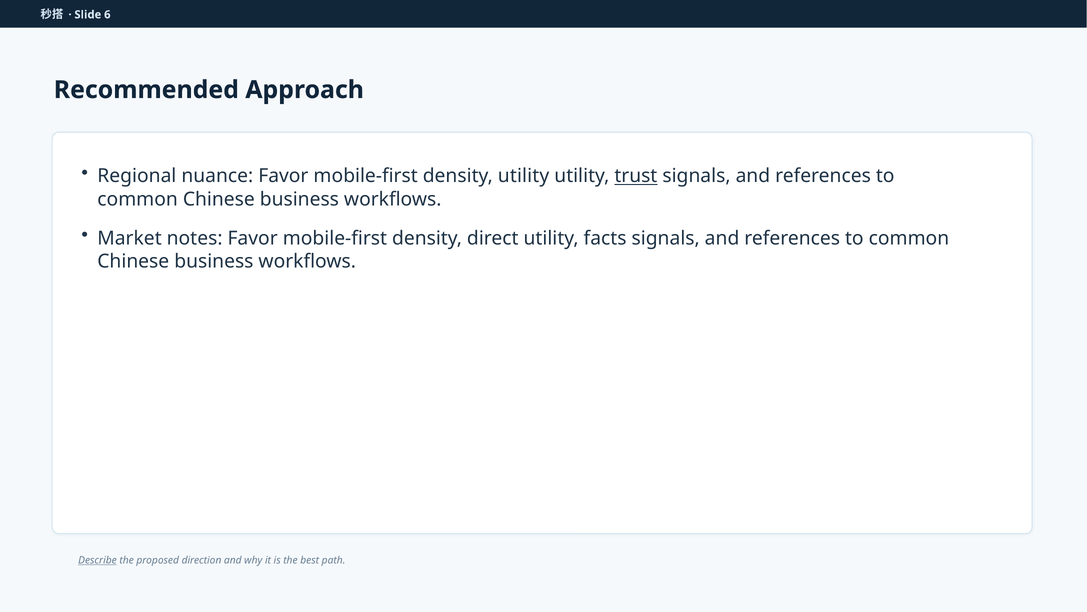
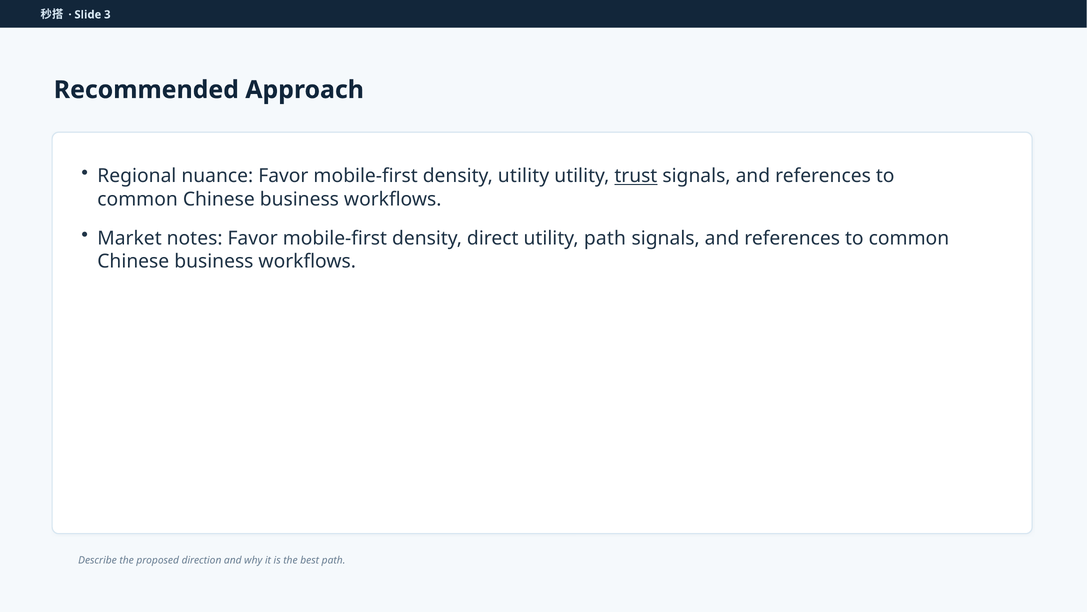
6: 6 -> 3 (107, 15)
utility facts: facts -> path (605, 238)
Describe underline: present -> none (97, 560)
